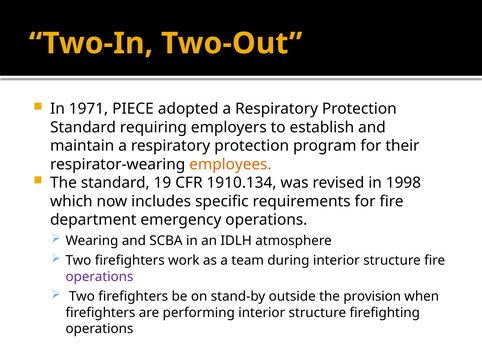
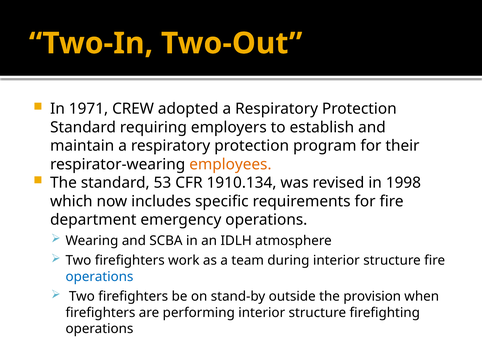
PIECE: PIECE -> CREW (133, 109)
19: 19 -> 53 (162, 183)
operations colour: purple -> blue (99, 276)
